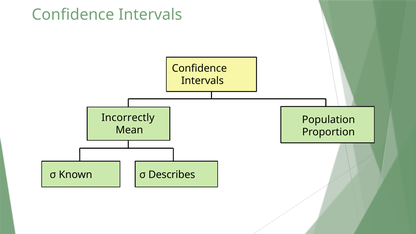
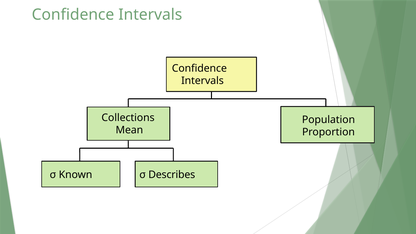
Incorrectly: Incorrectly -> Collections (128, 118)
